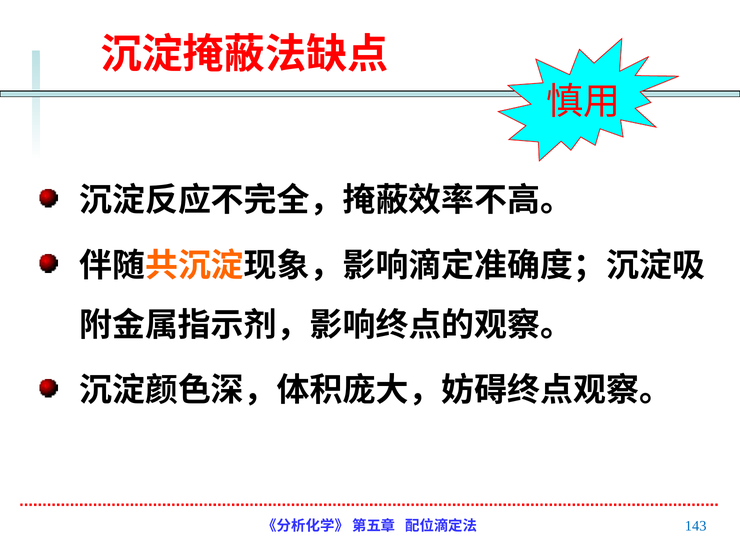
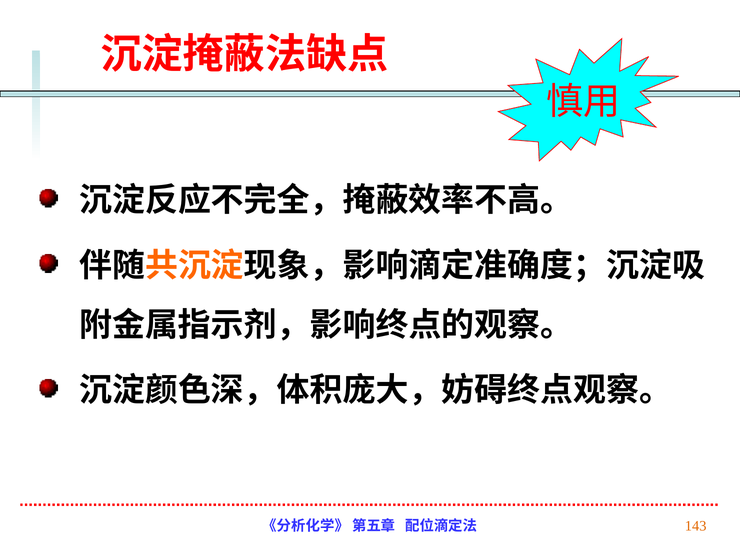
143 colour: blue -> orange (696, 526)
